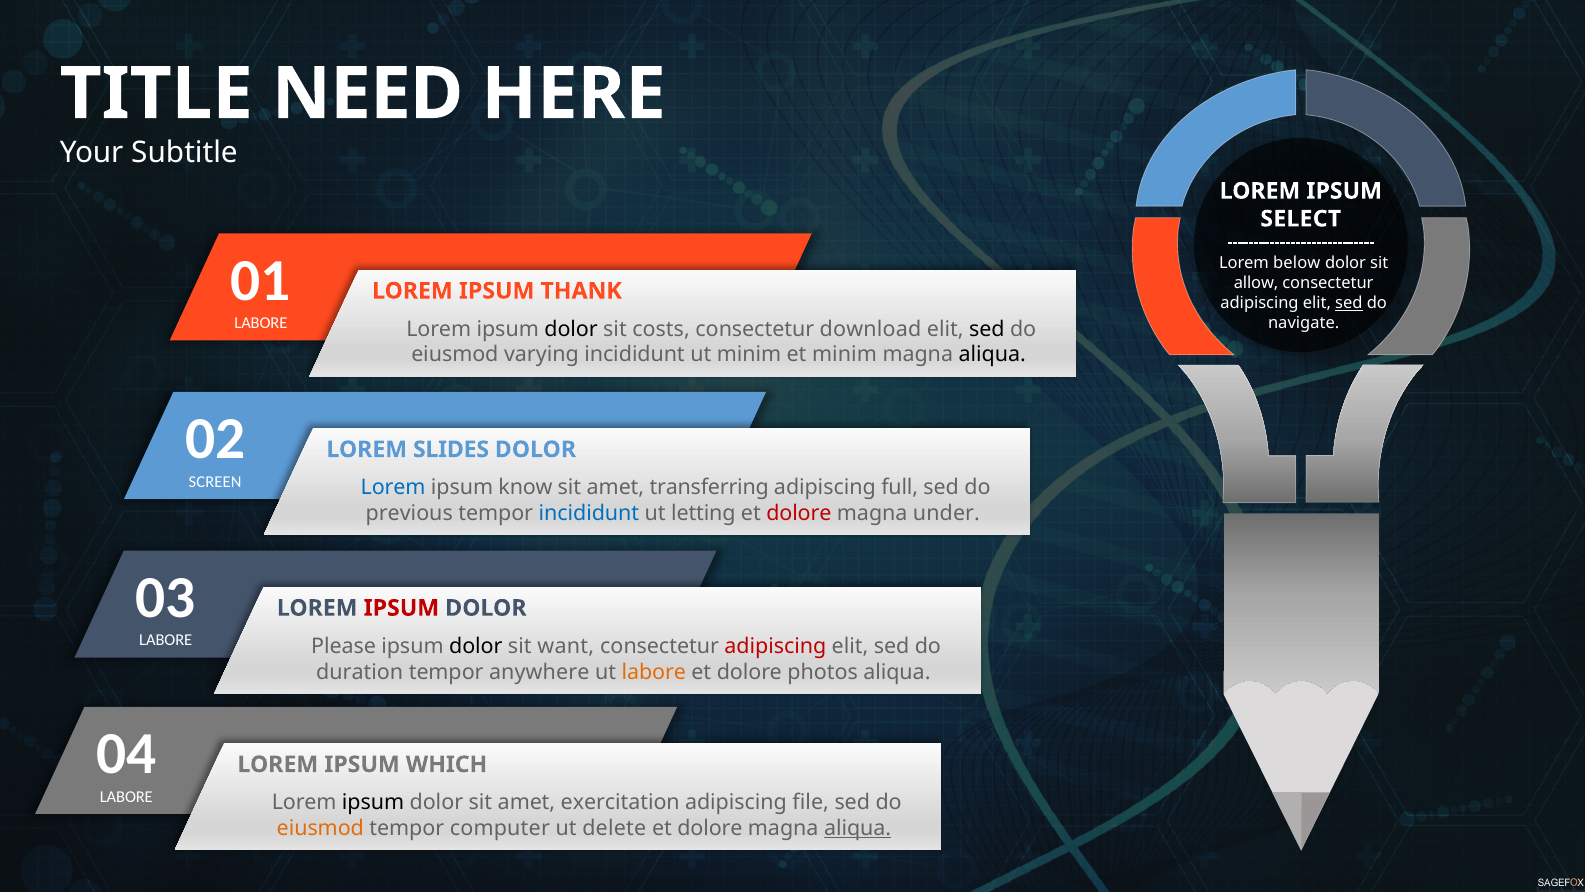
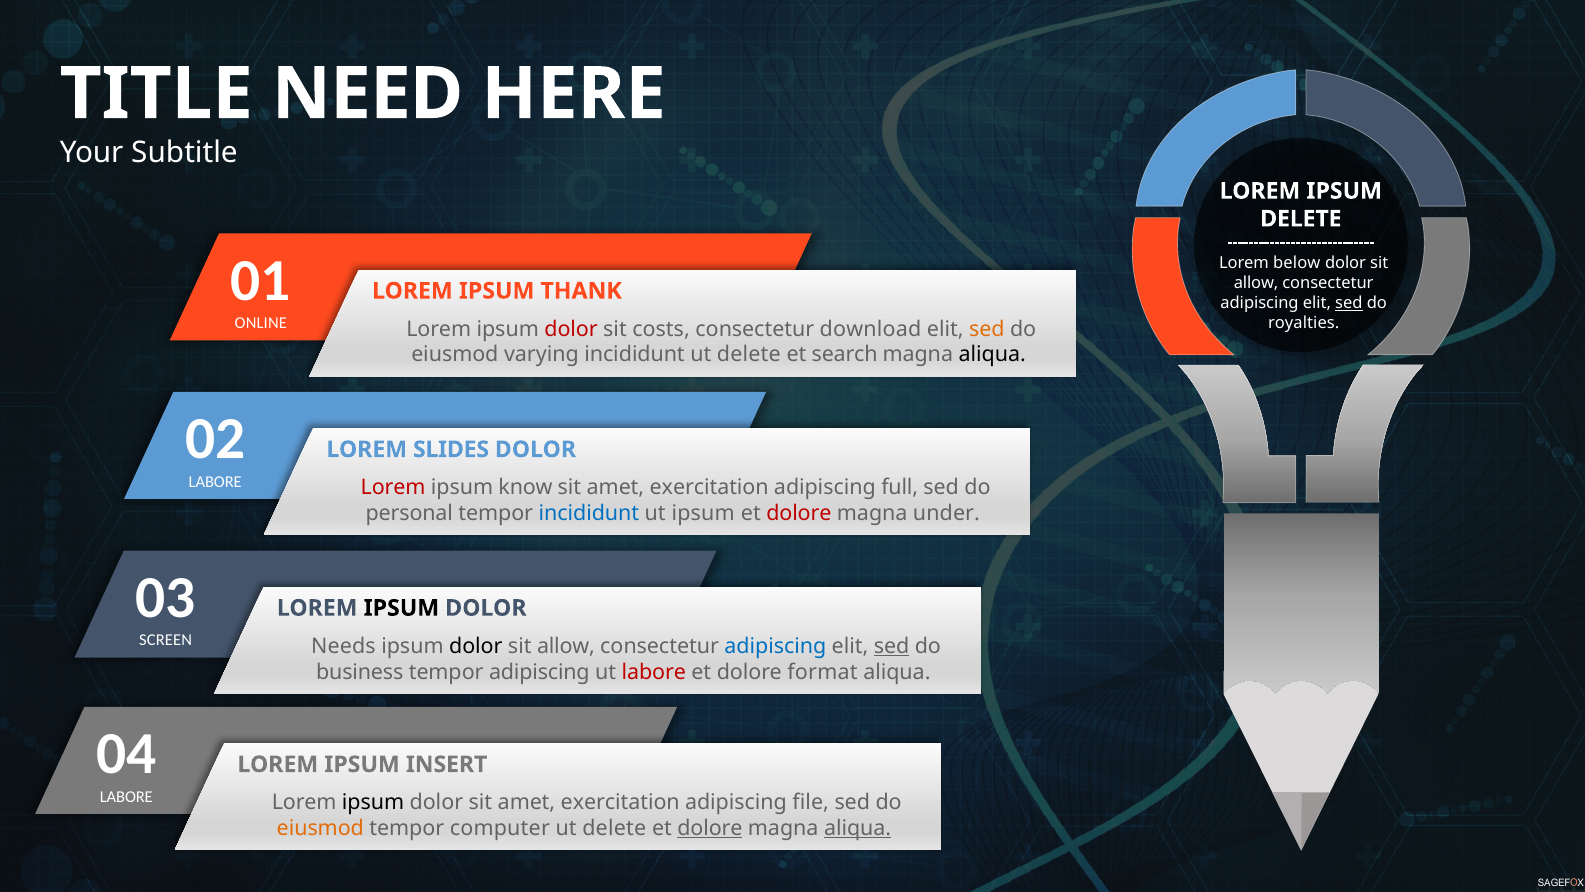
SELECT: SELECT -> DELETE (1301, 219)
LABORE: LABORE -> ONLINE (261, 323)
navigate: navigate -> royalties (1304, 323)
dolor colour: black -> red (571, 329)
sed colour: black -> orange (987, 329)
incididunt ut minim: minim -> delete (749, 355)
et minim: minim -> search (845, 355)
SCREEN: SCREEN -> LABORE (215, 482)
Lorem colour: blue -> red (393, 487)
transferring: transferring -> exercitation (709, 487)
previous: previous -> personal (409, 513)
ut letting: letting -> ipsum (703, 513)
IPSUM colour: red -> black (401, 608)
LABORE: LABORE -> SCREEN (166, 640)
Please: Please -> Needs (343, 646)
want: want -> allow (566, 646)
adipiscing colour: red -> blue (775, 646)
sed underline: none -> present (892, 646)
duration: duration -> business (360, 672)
tempor anywhere: anywhere -> adipiscing (539, 672)
labore colour: orange -> red (654, 672)
photos: photos -> format (822, 672)
WHICH: WHICH -> INSERT (447, 764)
dolore underline: none -> present (710, 828)
